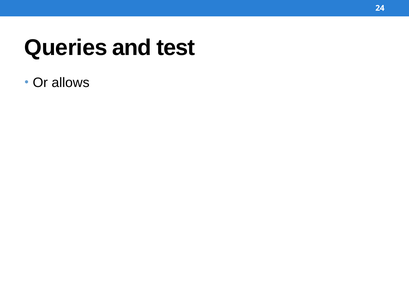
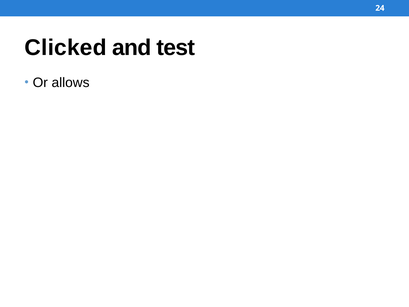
Queries: Queries -> Clicked (66, 48)
